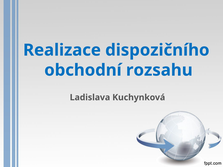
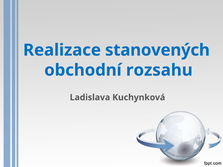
dispozičního: dispozičního -> stanovených (157, 50)
